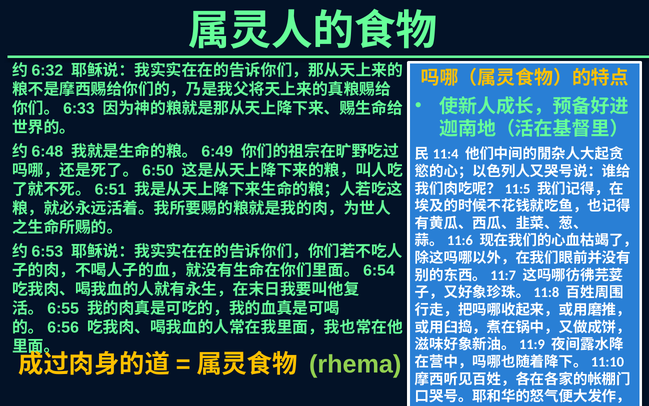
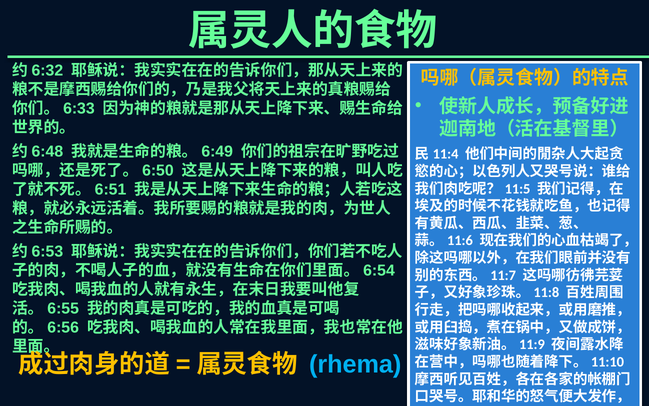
rhema colour: light green -> light blue (355, 364)
